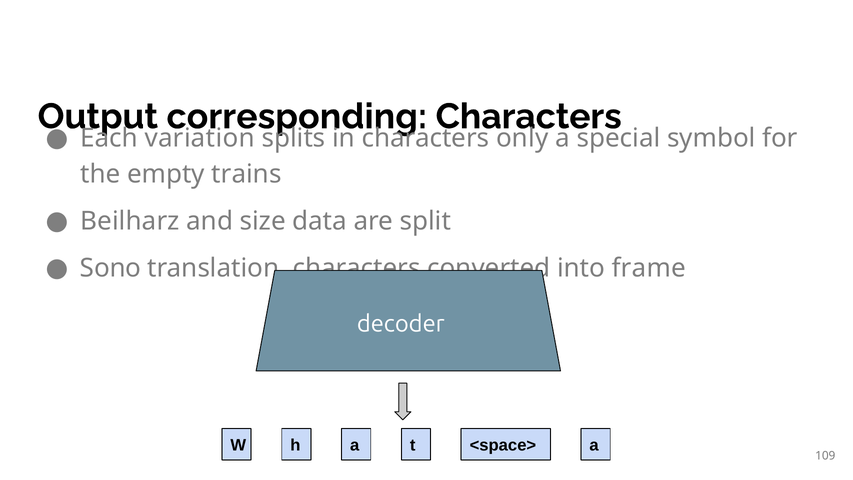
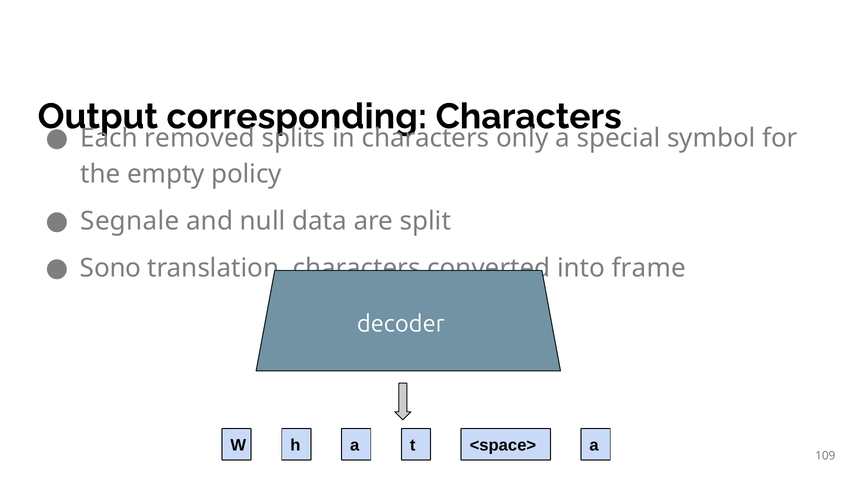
variation: variation -> removed (200, 138)
trains: trains -> policy (247, 174)
Beilharz: Beilharz -> Segnale (130, 221)
size: size -> null (263, 221)
